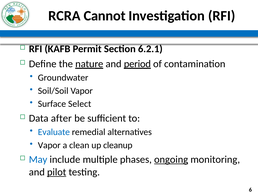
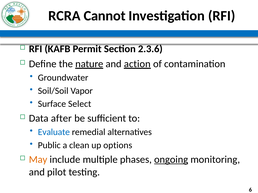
6.2.1: 6.2.1 -> 2.3.6 (150, 49)
period: period -> action (137, 64)
Vapor: Vapor -> Public (49, 146)
cleanup: cleanup -> options (118, 146)
May colour: blue -> orange (38, 160)
pilot underline: present -> none (57, 172)
